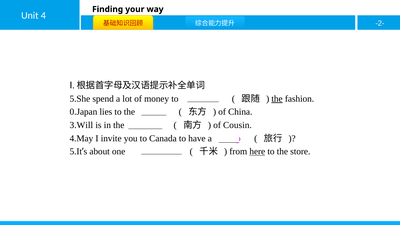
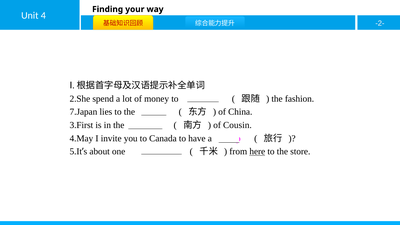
5.She: 5.She -> 2.She (80, 99)
the underline: present -> none (277, 99)
0.Japan: 0.Japan -> 7.Japan (83, 112)
3.Will: 3.Will -> 3.First (81, 125)
